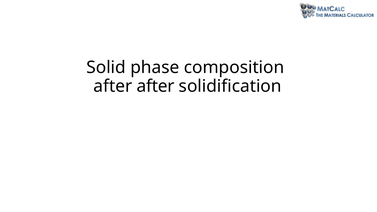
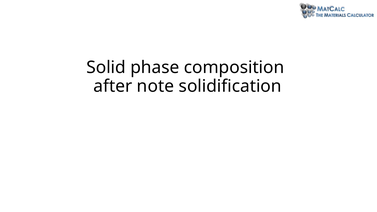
after after: after -> note (155, 86)
